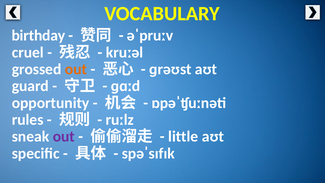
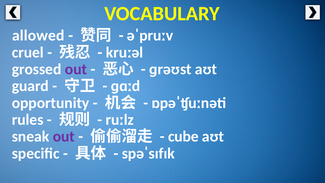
birthday: birthday -> allowed (38, 36)
out colour: orange -> purple (76, 69)
little: little -> cube (183, 136)
